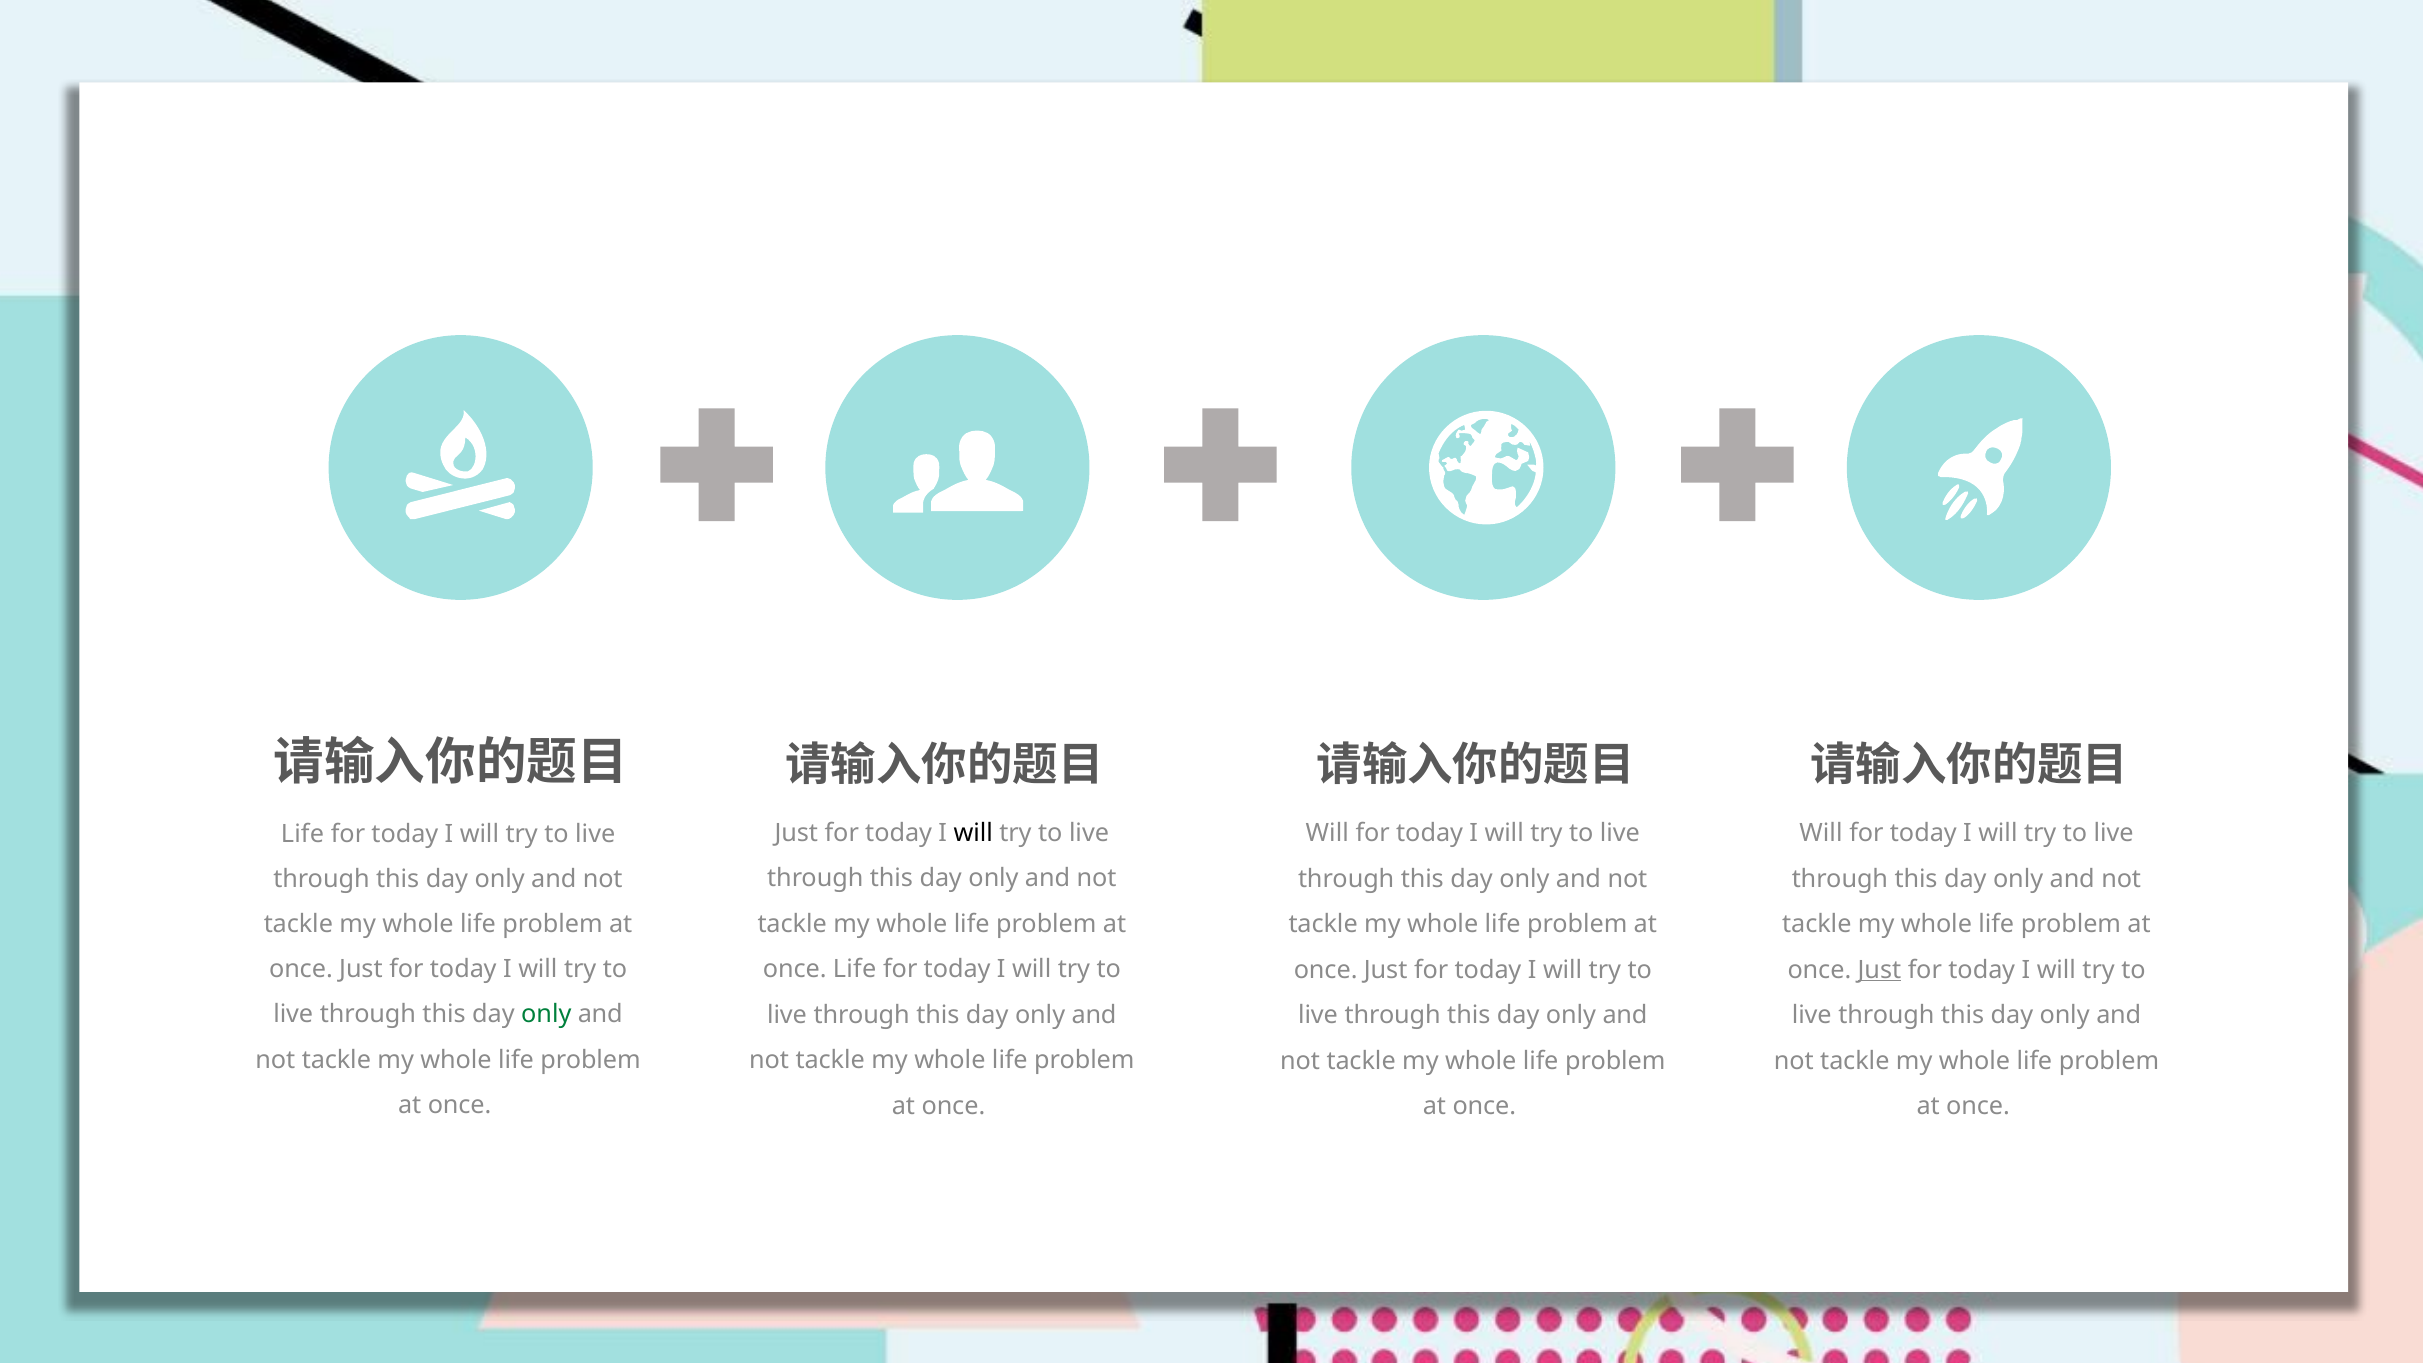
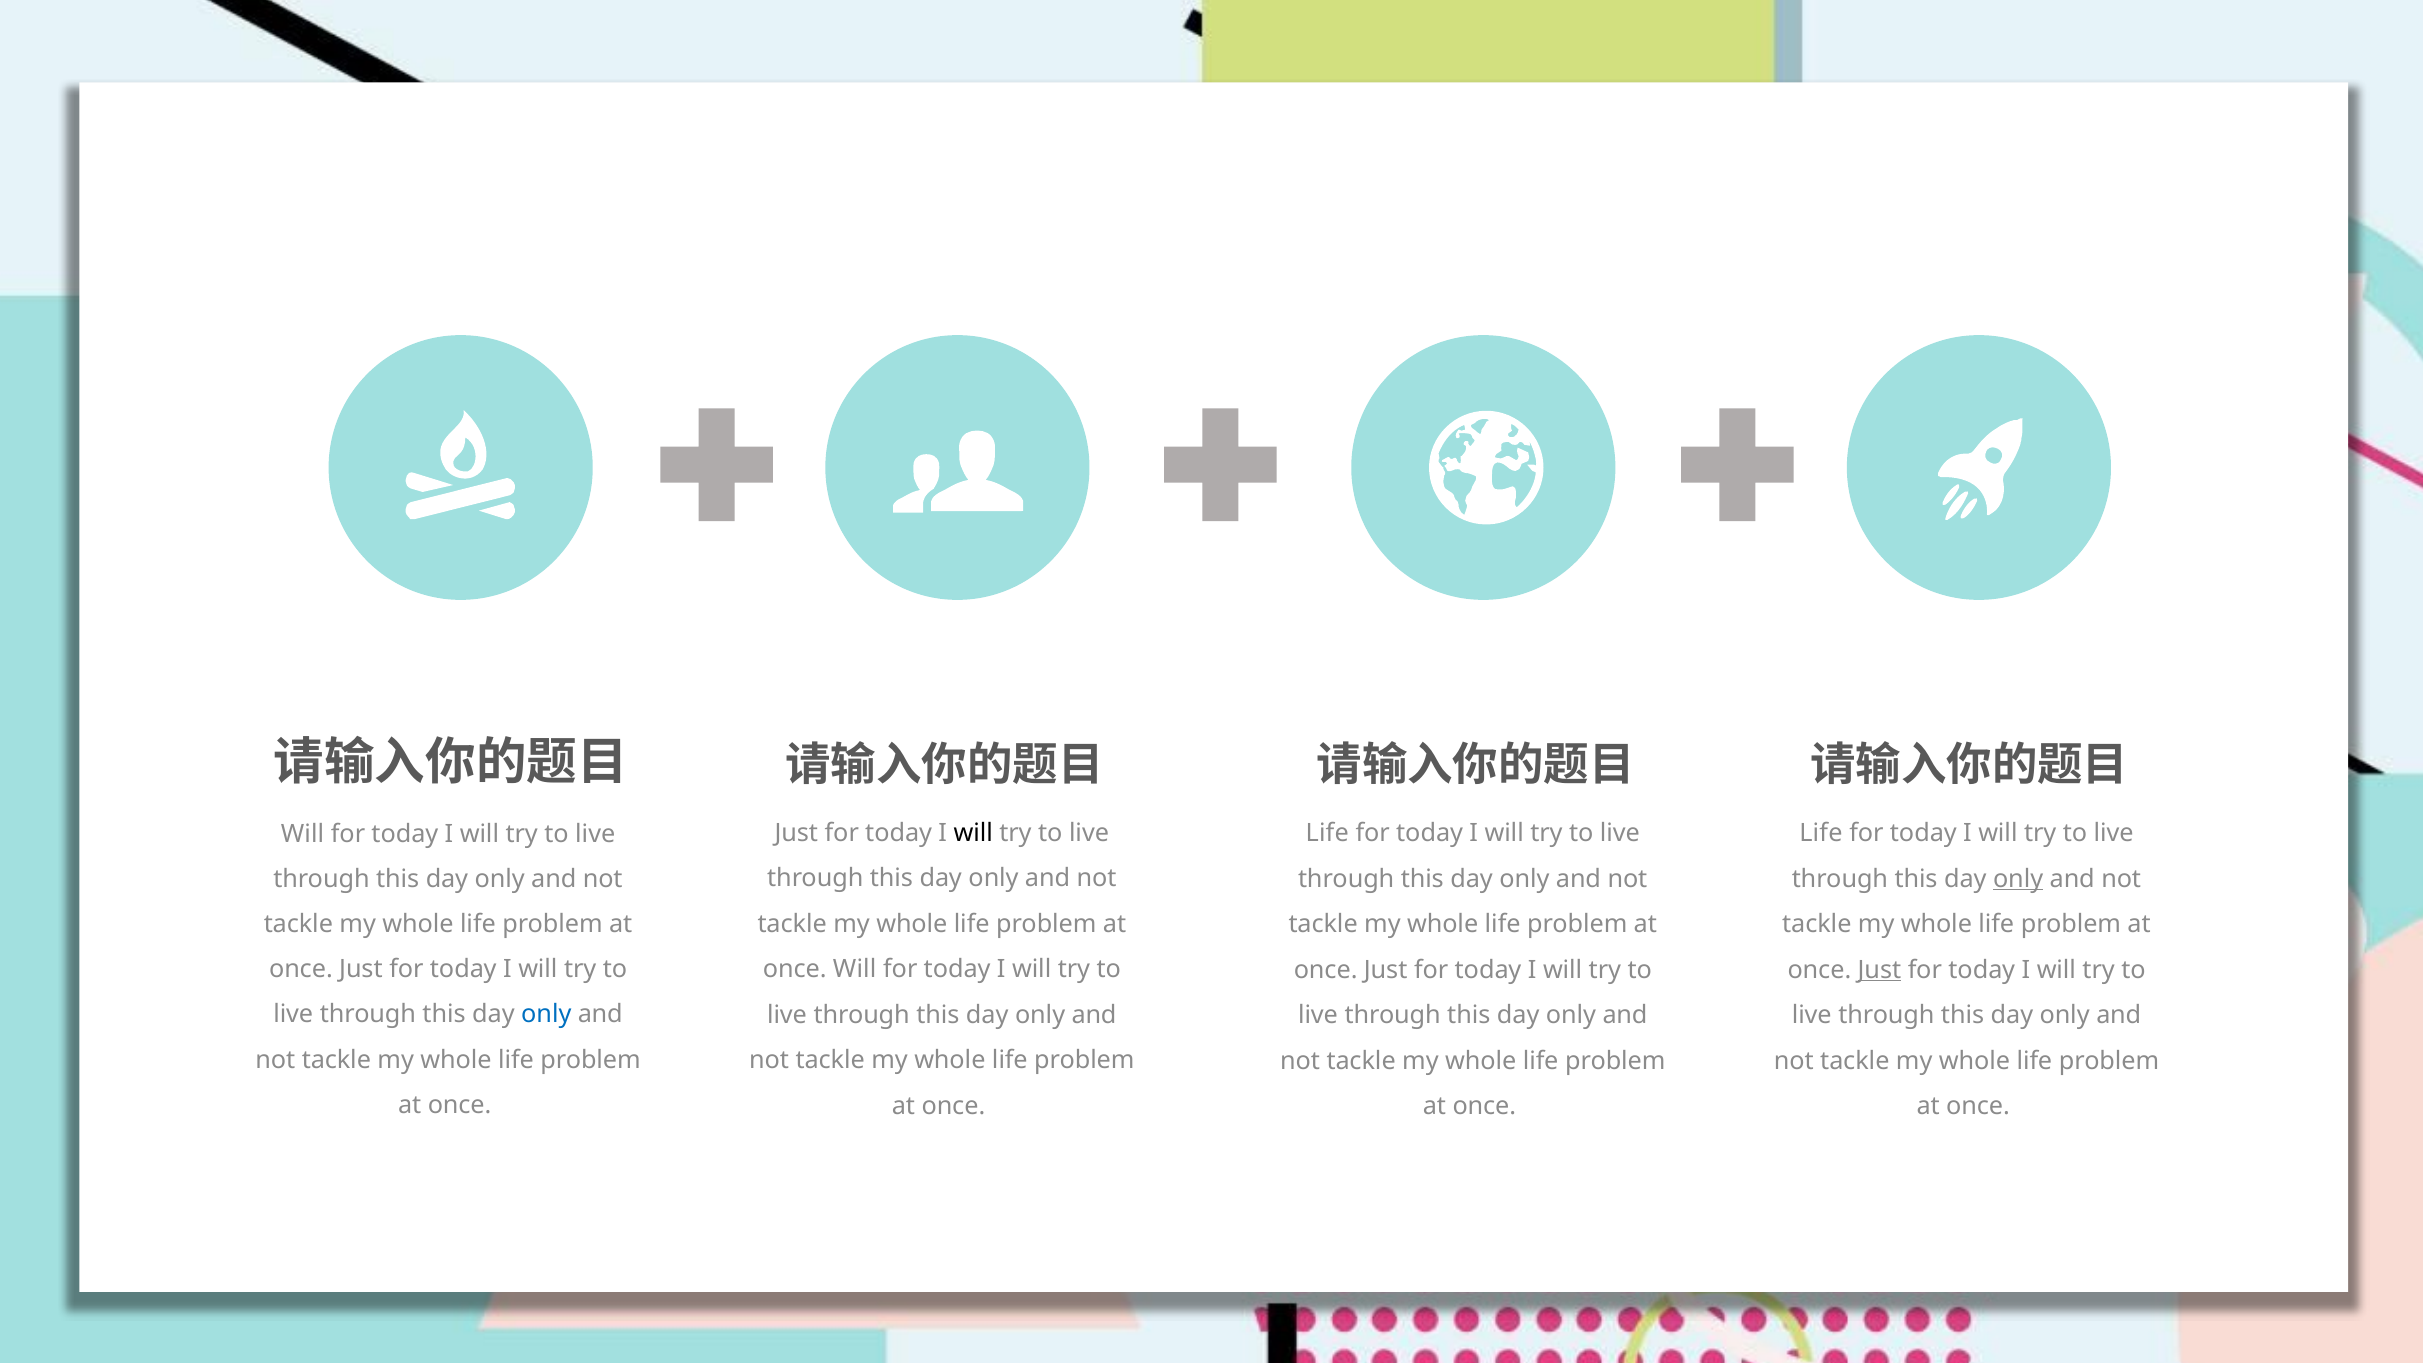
Will: Will -> Life (1327, 833)
Will: Will -> Life (1821, 833)
Life: Life -> Will (303, 834)
only underline: none -> present (2018, 879)
once Life: Life -> Will (855, 969)
only colour: green -> blue (546, 1014)
